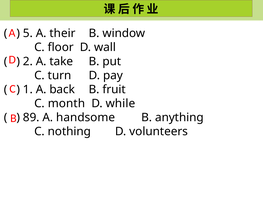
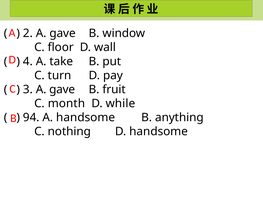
5: 5 -> 2 (28, 33)
their: their -> gave (63, 33)
2: 2 -> 4 (28, 61)
1: 1 -> 3 (28, 89)
back: back -> gave (62, 89)
89: 89 -> 94 (31, 118)
D volunteers: volunteers -> handsome (159, 132)
